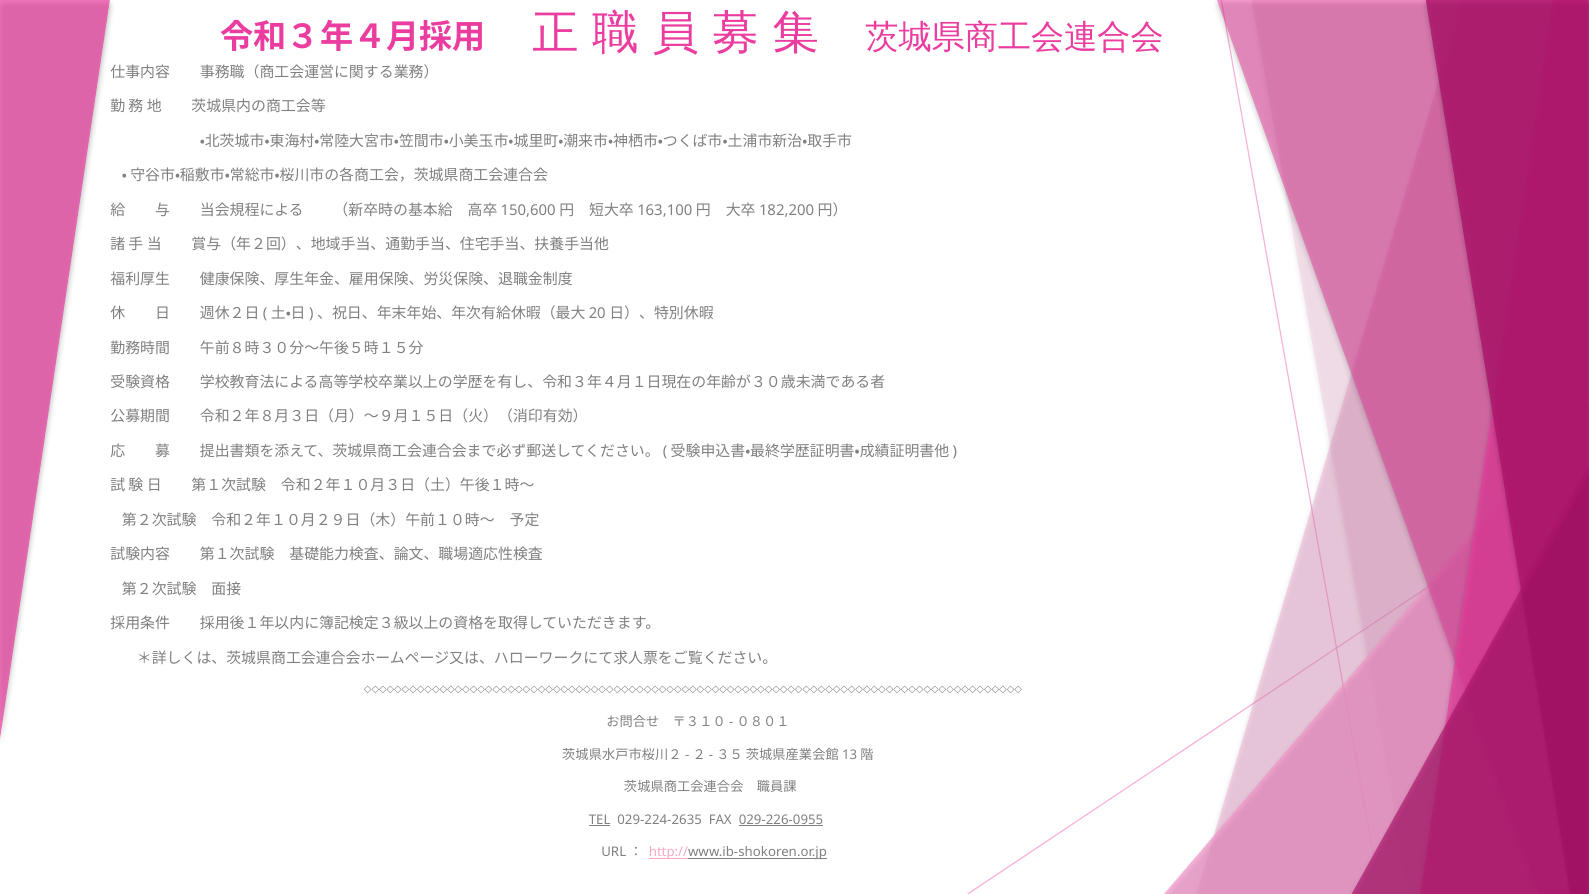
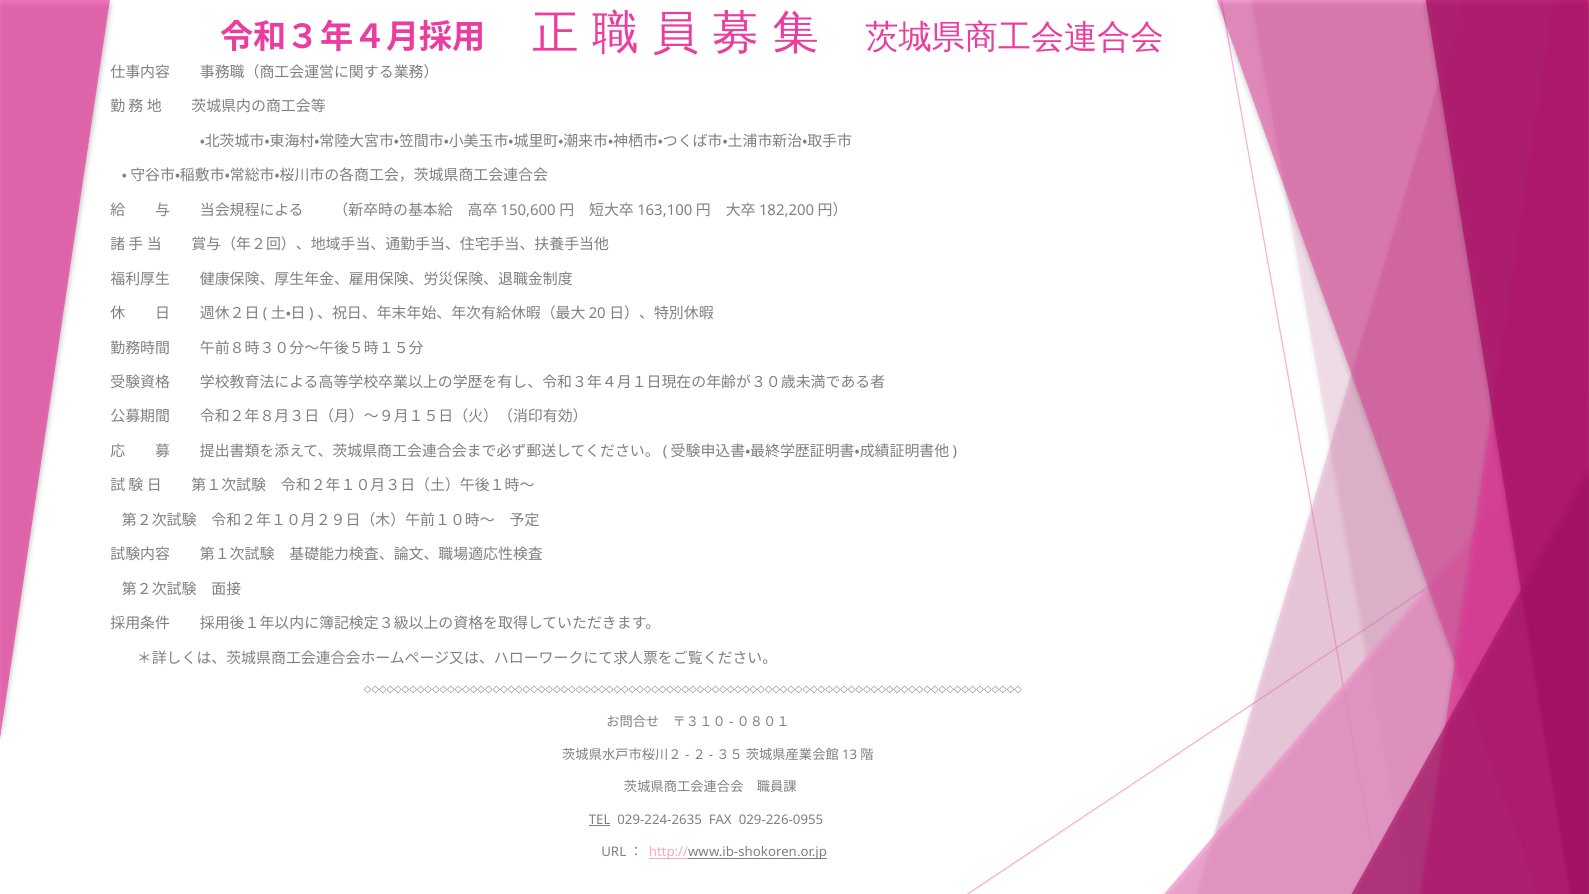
029-226-0955 underline: present -> none (781, 820)
